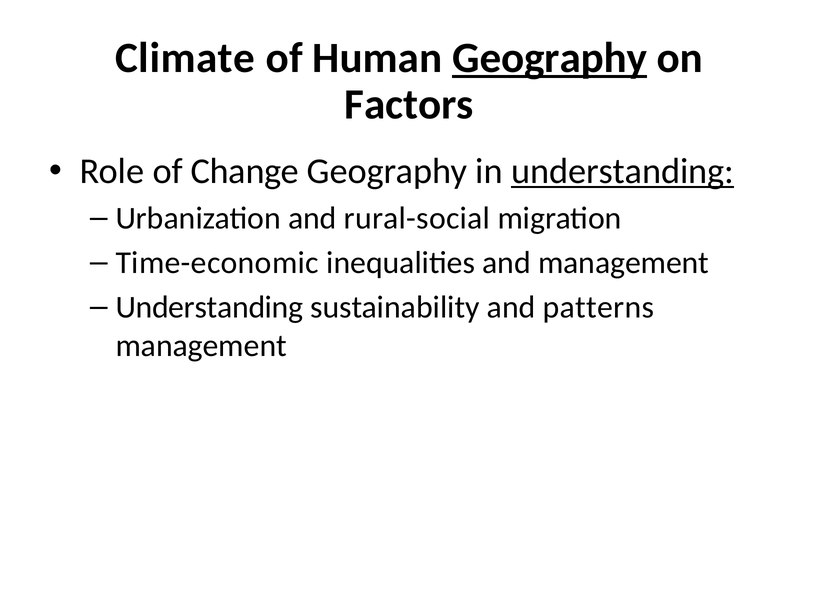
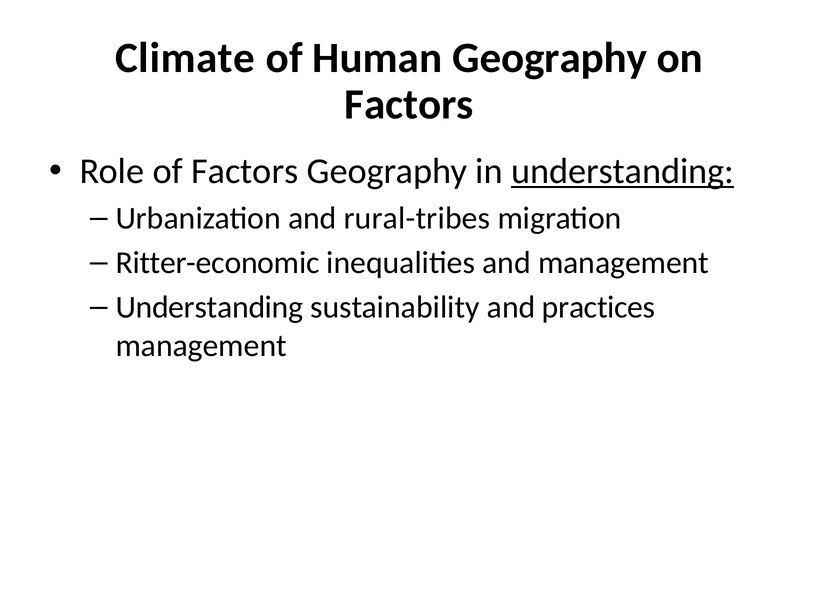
Geography underline: present -> none (550, 58)
of Change: Change -> Factors (245, 172)
rural-social: rural-social -> rural-tribes (417, 219)
Time-economic: Time-economic -> Ritter-economic (218, 263)
patterns: patterns -> practices (599, 308)
